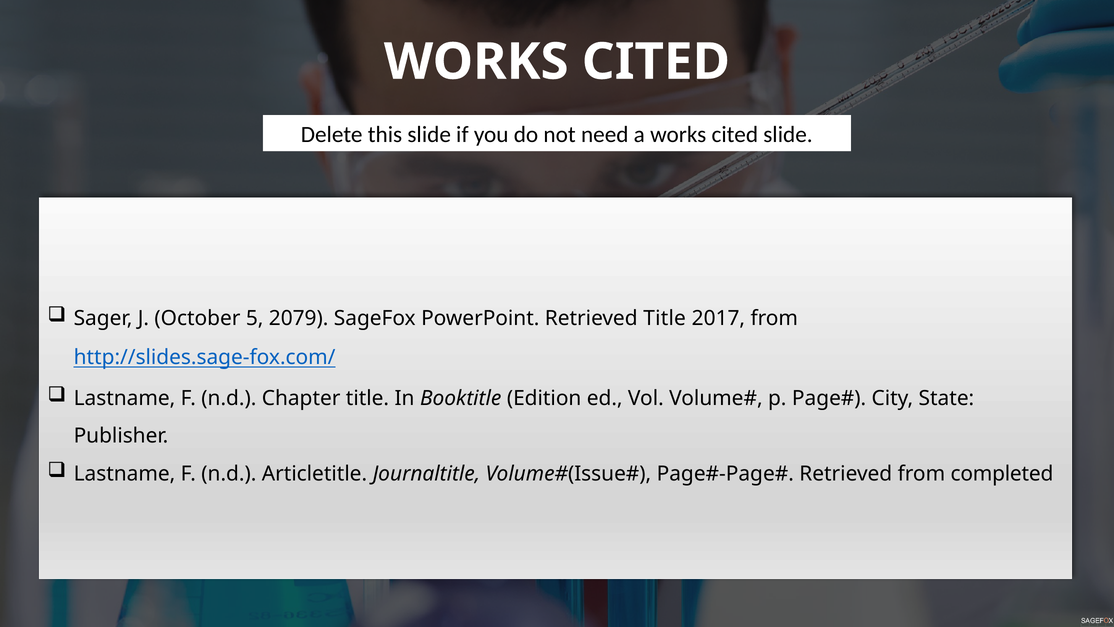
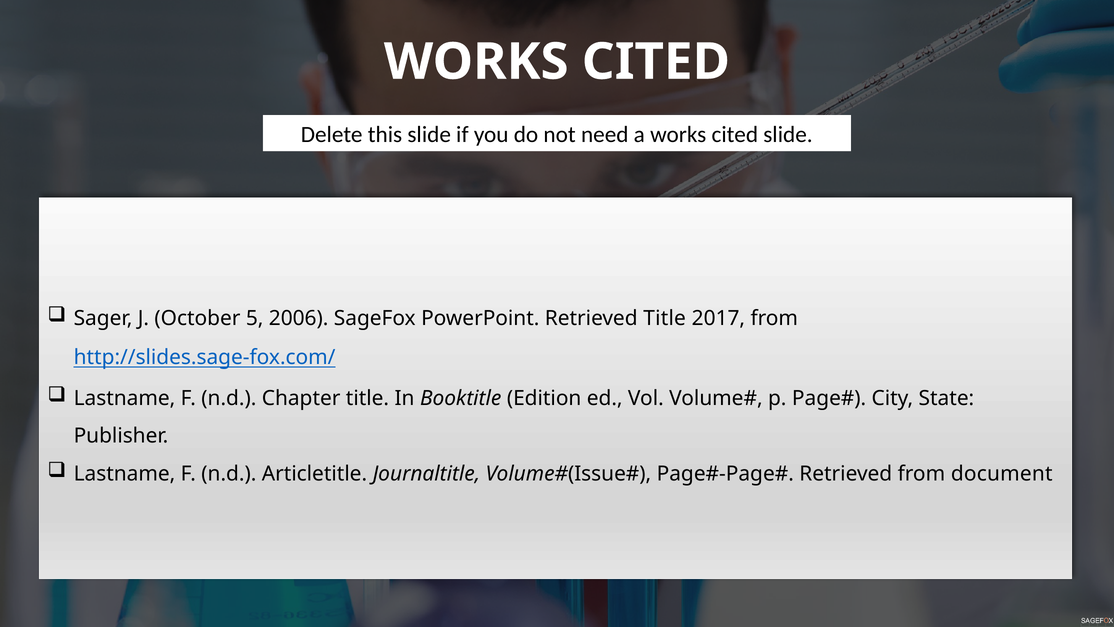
2079: 2079 -> 2006 (299, 318)
completed: completed -> document (1002, 473)
